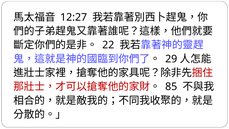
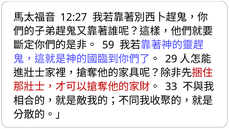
22: 22 -> 59 (108, 45)
85: 85 -> 33 (171, 87)
